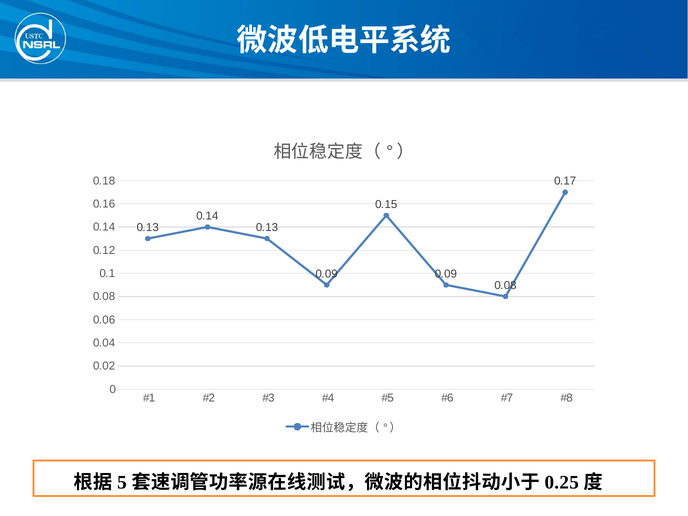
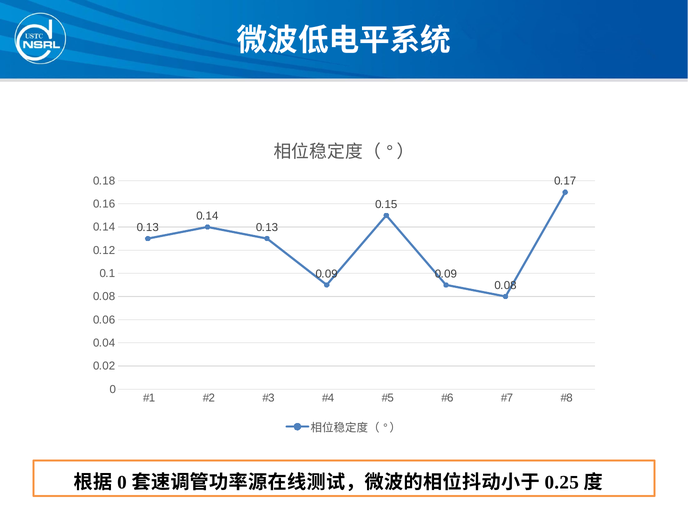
5: 5 -> 0 (122, 483)
